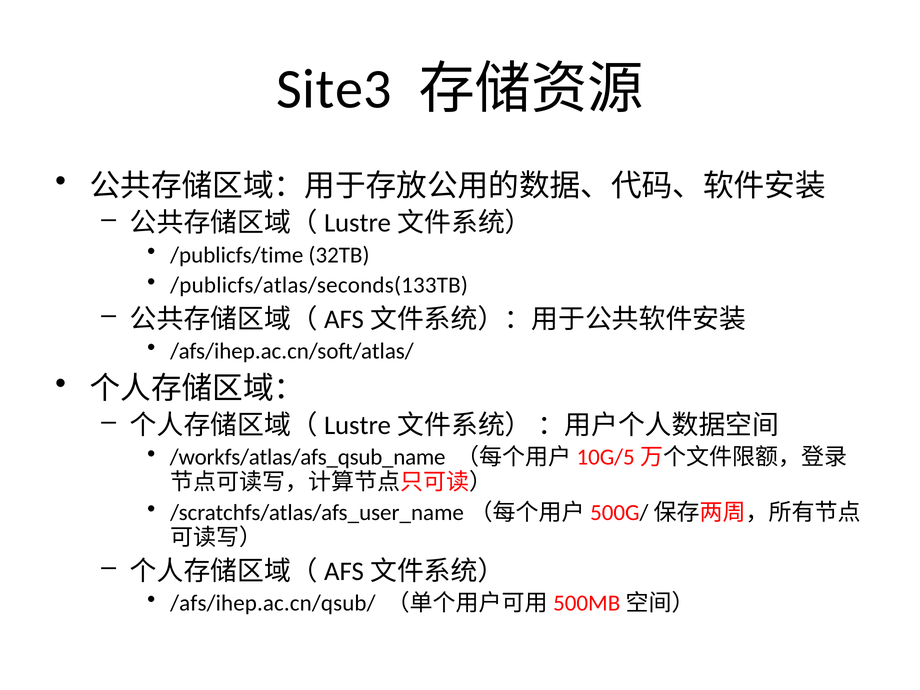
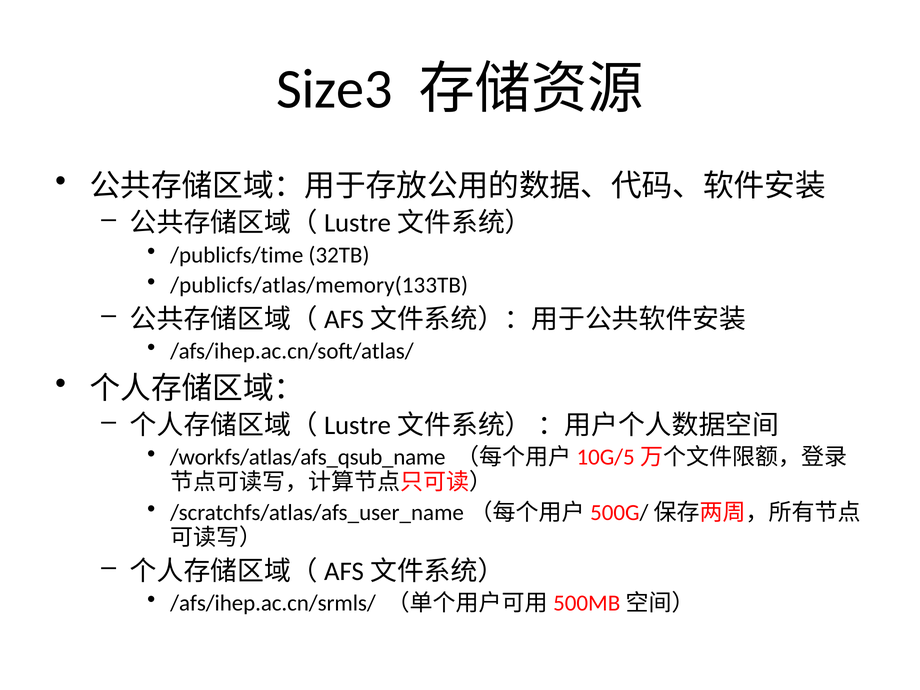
Site3: Site3 -> Size3 (334, 89)
/publicfs/atlas/seconds(133TB: /publicfs/atlas/seconds(133TB -> /publicfs/atlas/memory(133TB (319, 285)
/afs/ihep.ac.cn/qsub/: /afs/ihep.ac.cn/qsub/ -> /afs/ihep.ac.cn/srmls/ (273, 603)
